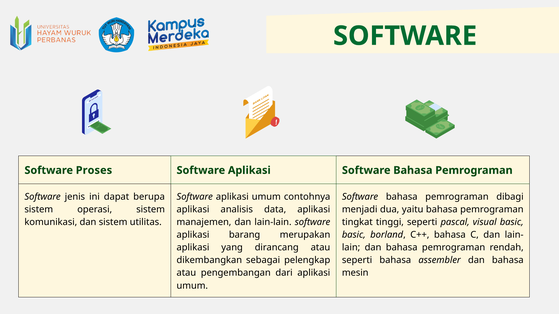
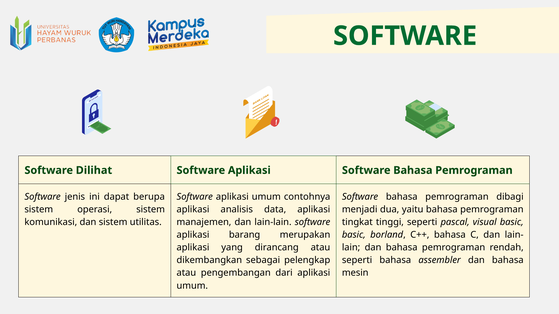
Proses: Proses -> Dilihat (94, 171)
